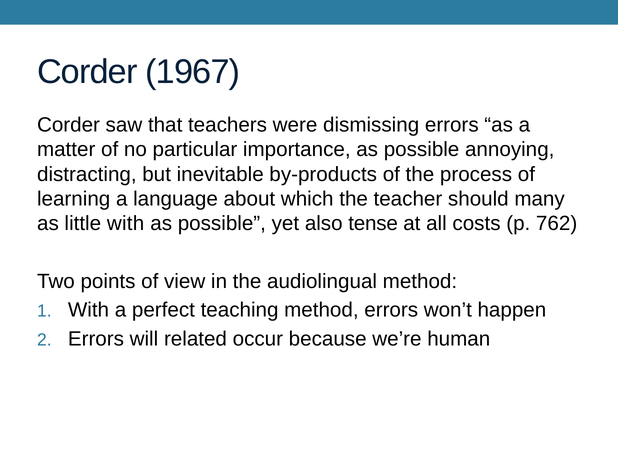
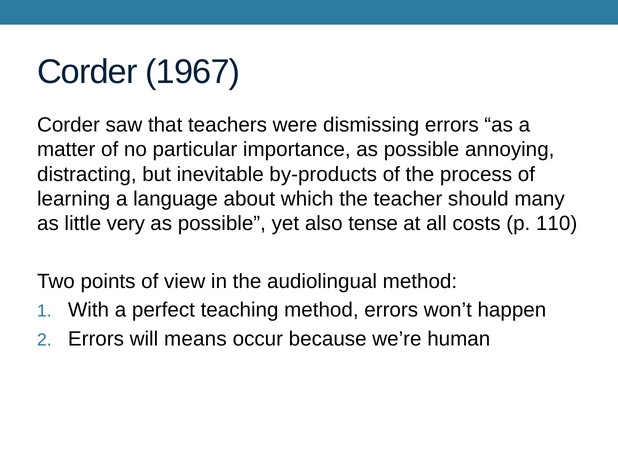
little with: with -> very (126, 224)
762: 762 -> 110 (557, 224)
related: related -> means (195, 339)
